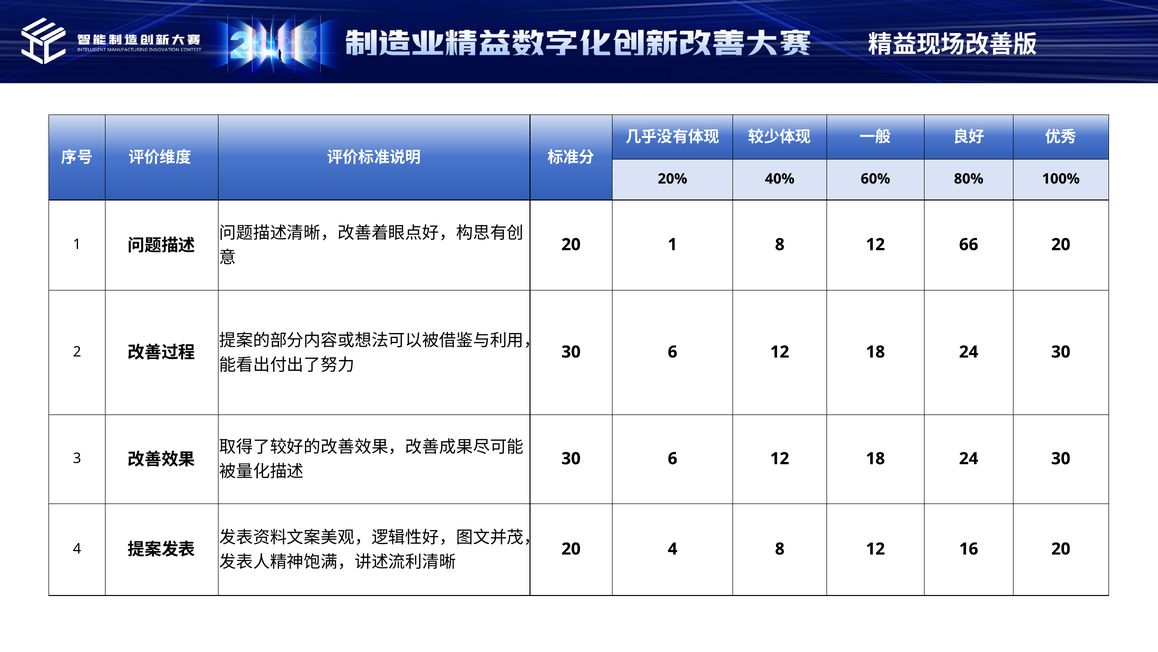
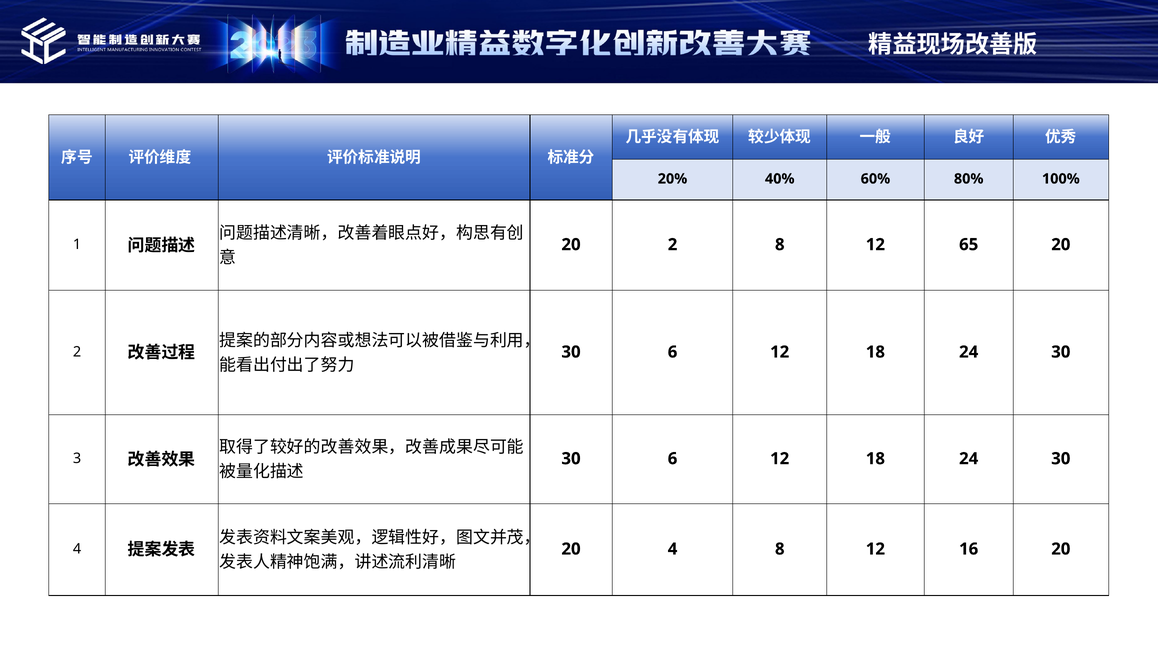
1: 1 -> 2 (673, 244)
66: 66 -> 65 (969, 244)
